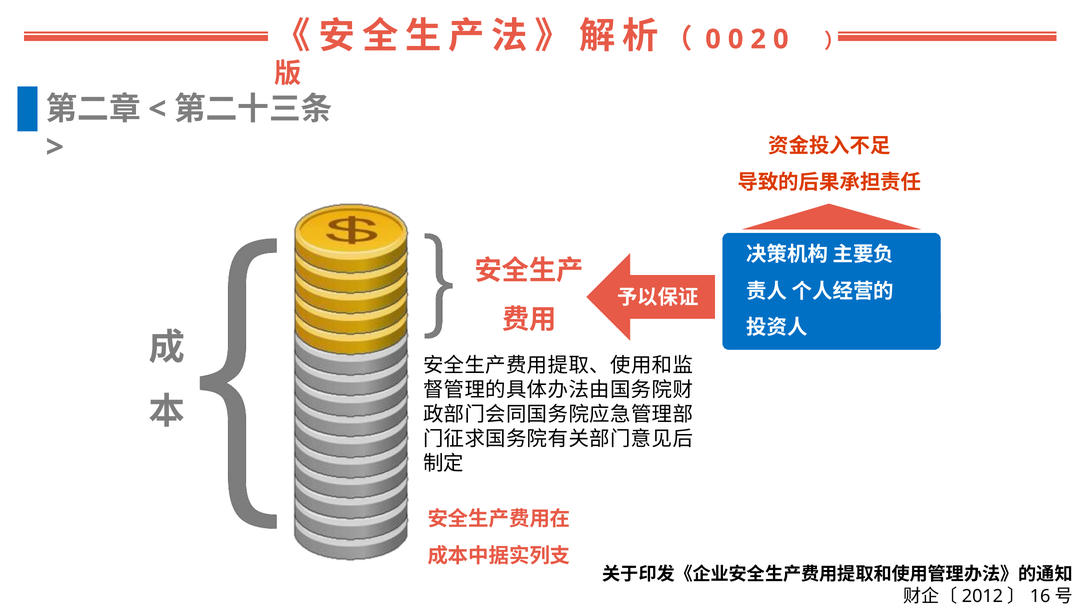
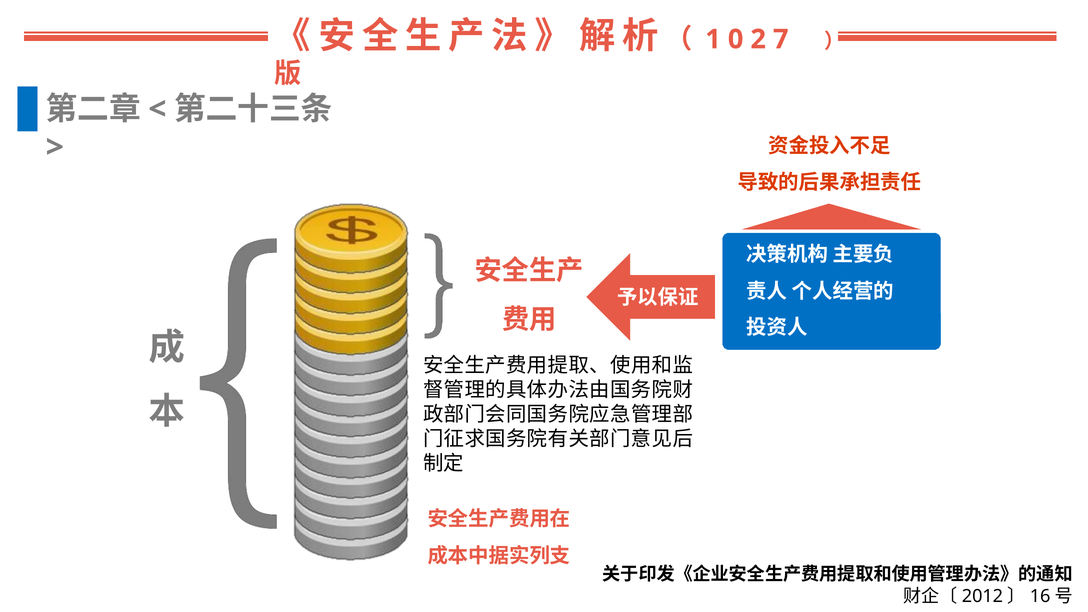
0: 0 -> 1 (713, 39)
2 0: 0 -> 7 (781, 39)
